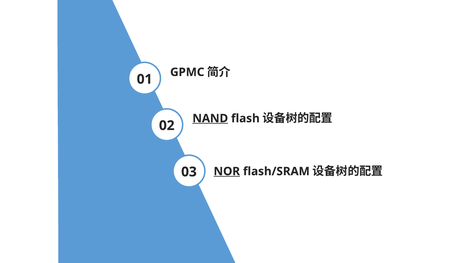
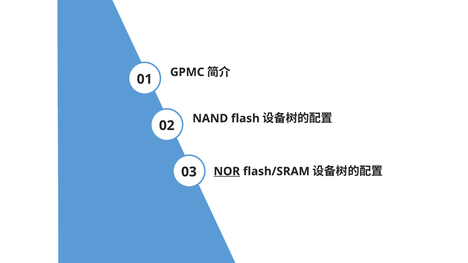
NAND underline: present -> none (210, 119)
